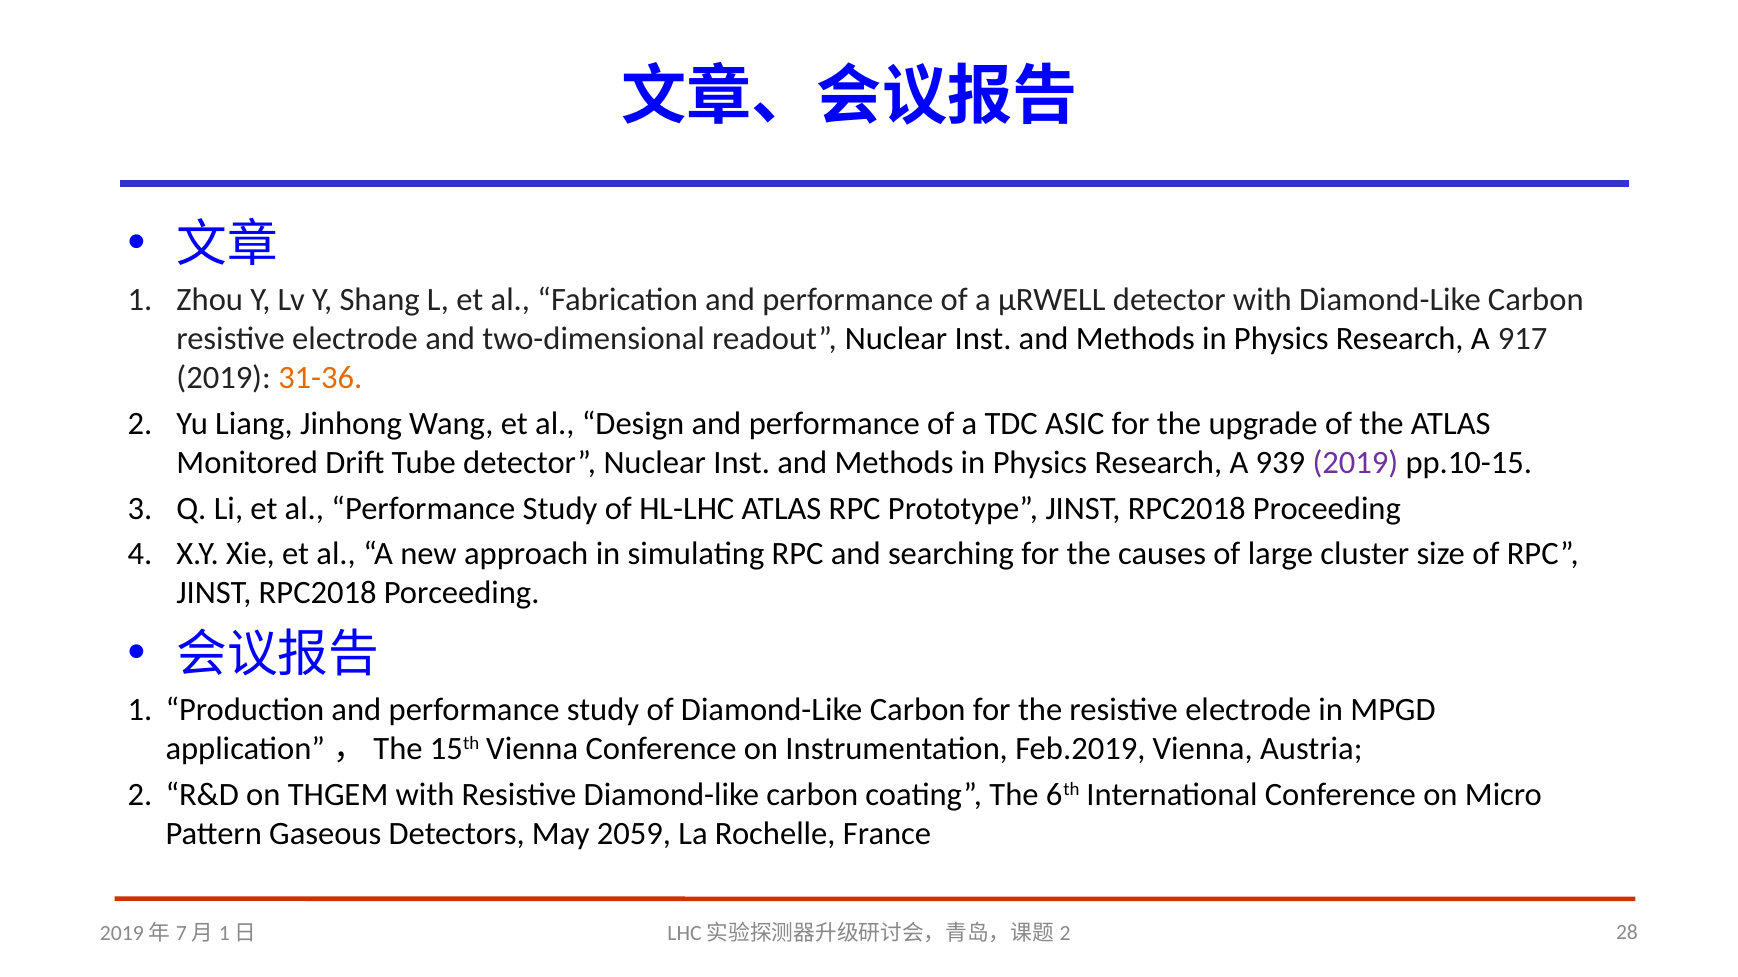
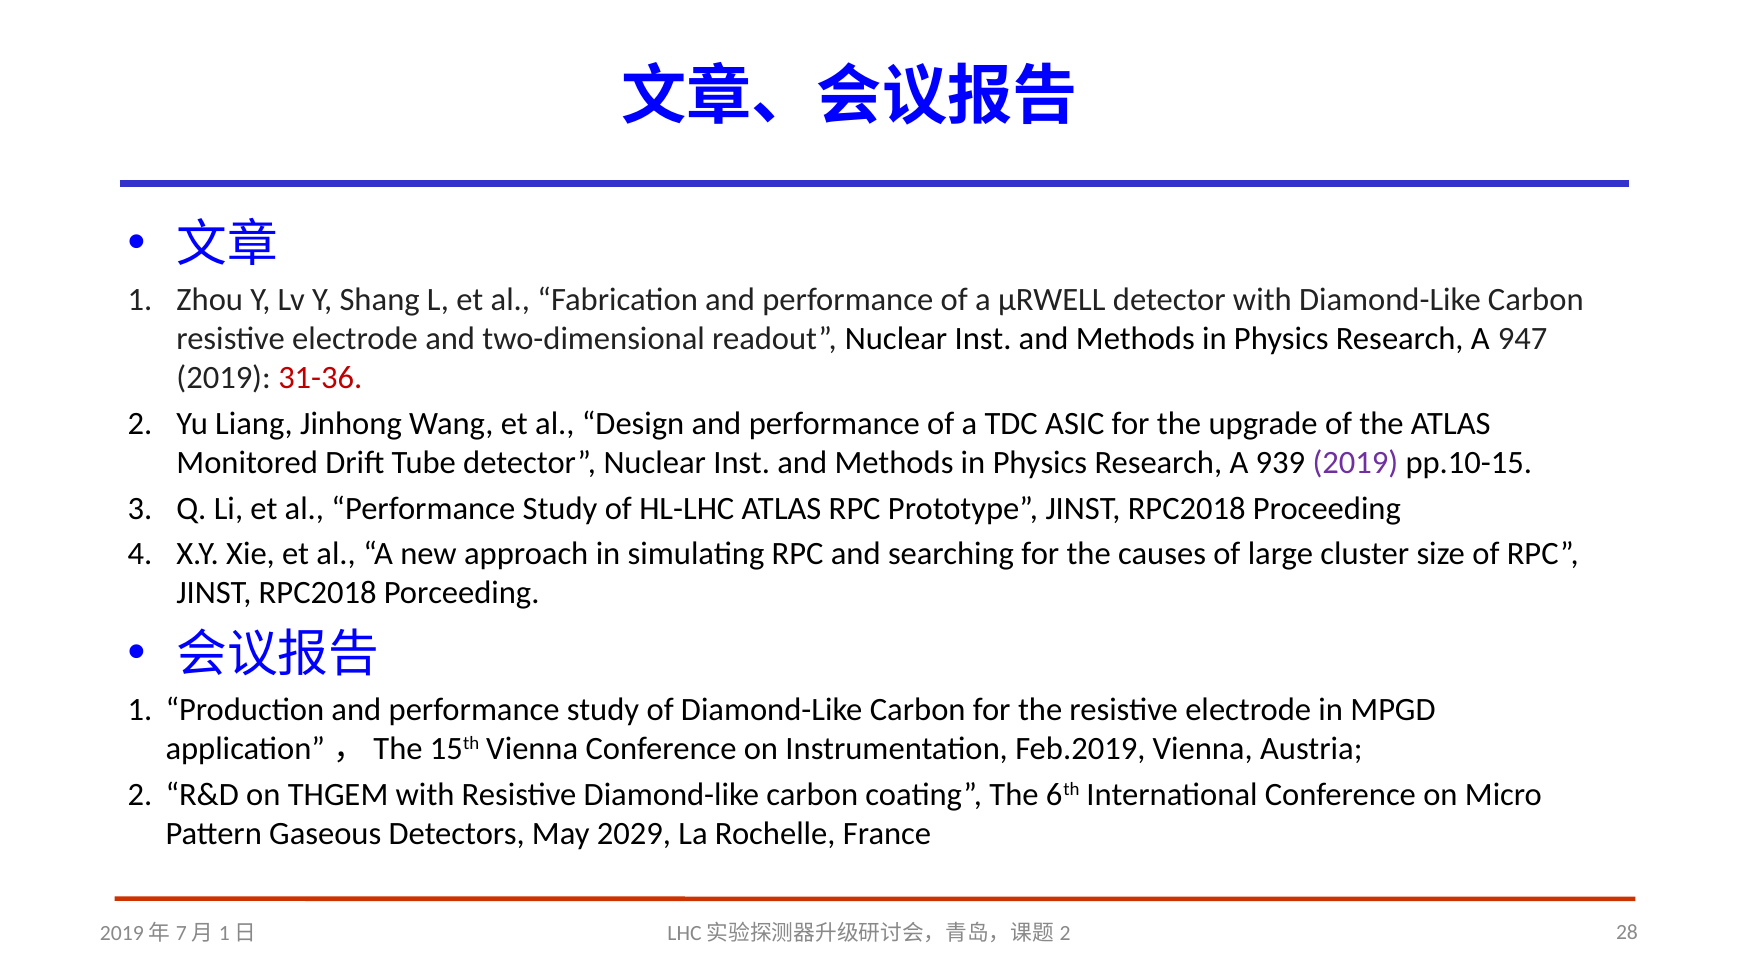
917: 917 -> 947 (1523, 339)
31-36 colour: orange -> red (320, 378)
2059: 2059 -> 2029 (634, 834)
